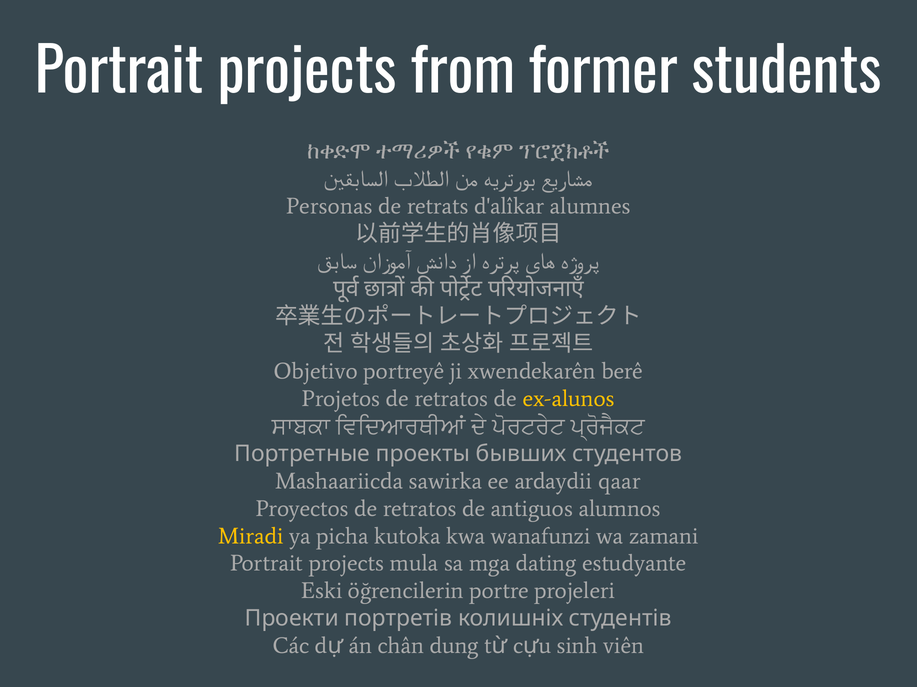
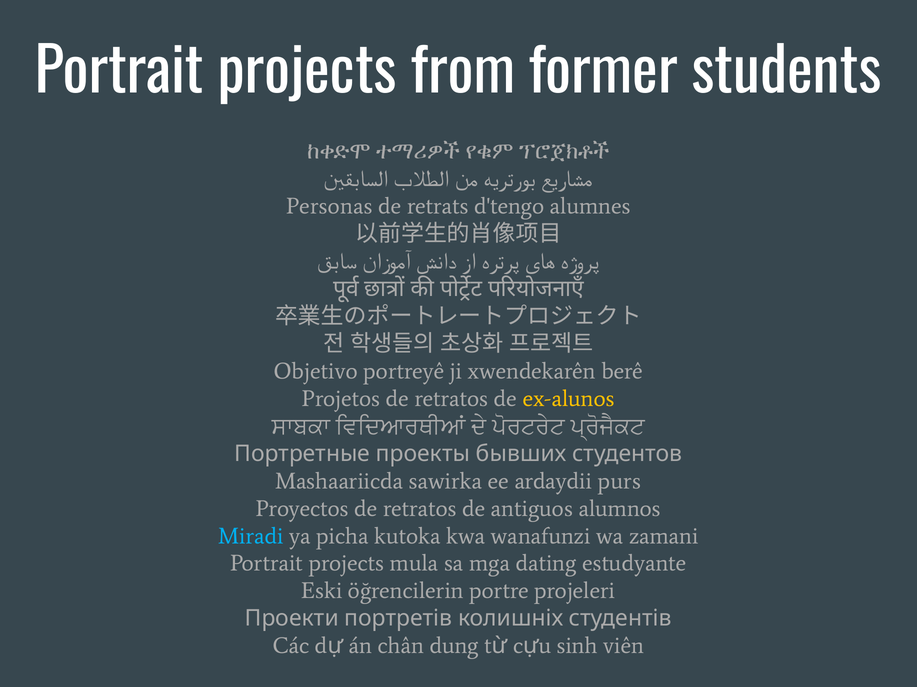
d'alîkar: d'alîkar -> d'tengo (509, 206)
qaar: qaar -> purs (619, 482)
Miradi colour: yellow -> light blue (251, 537)
